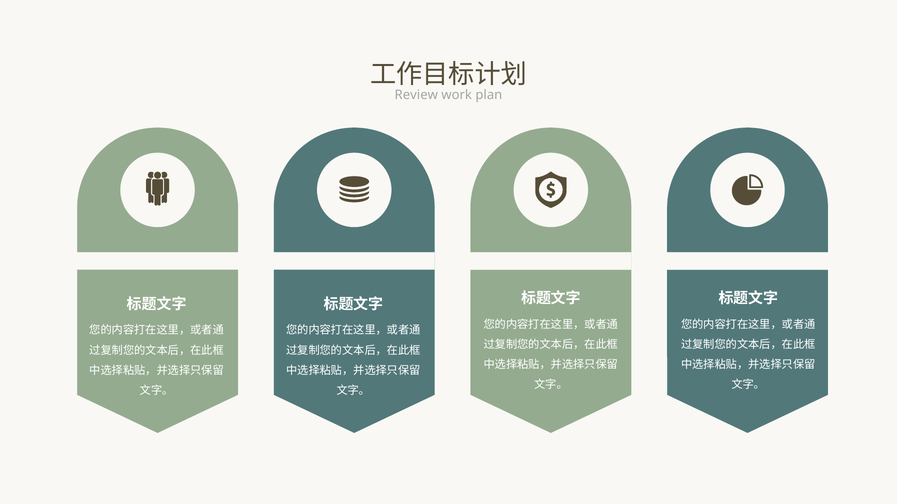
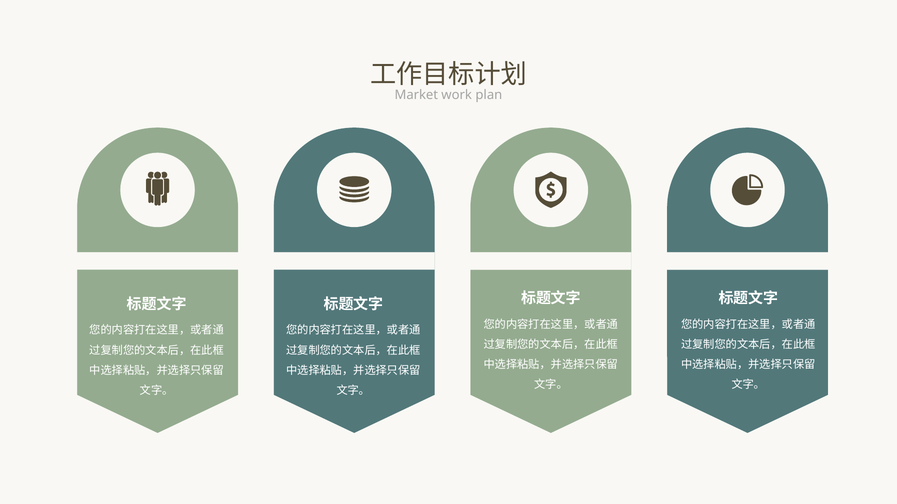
Review: Review -> Market (416, 95)
